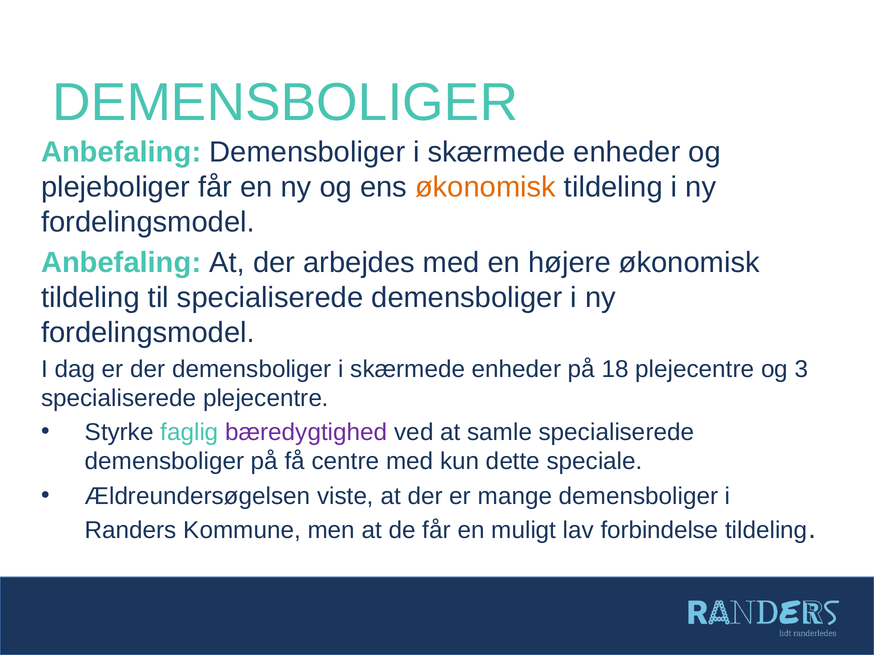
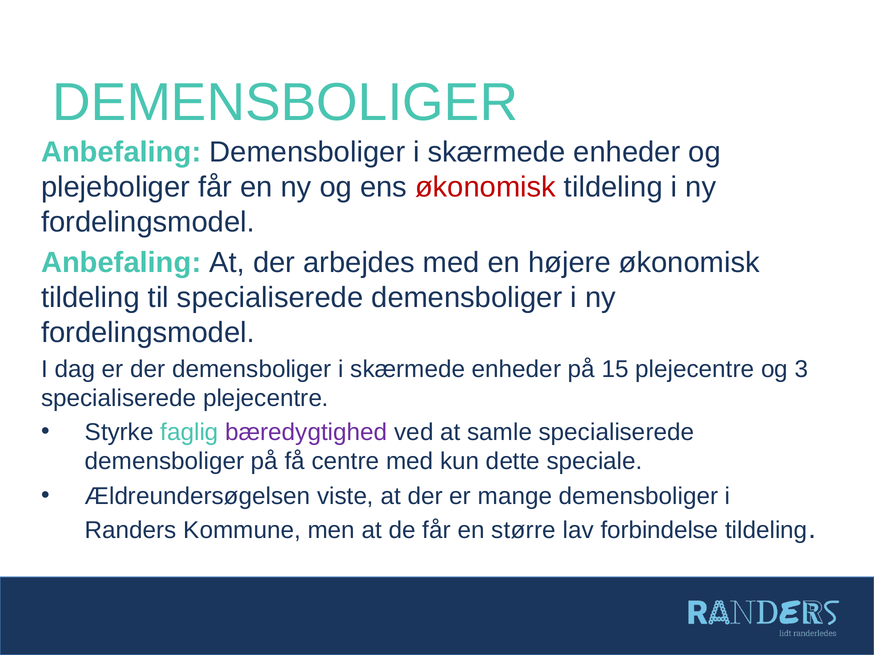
økonomisk colour: orange -> red (486, 187)
18: 18 -> 15 (615, 369)
muligt: muligt -> større (524, 531)
